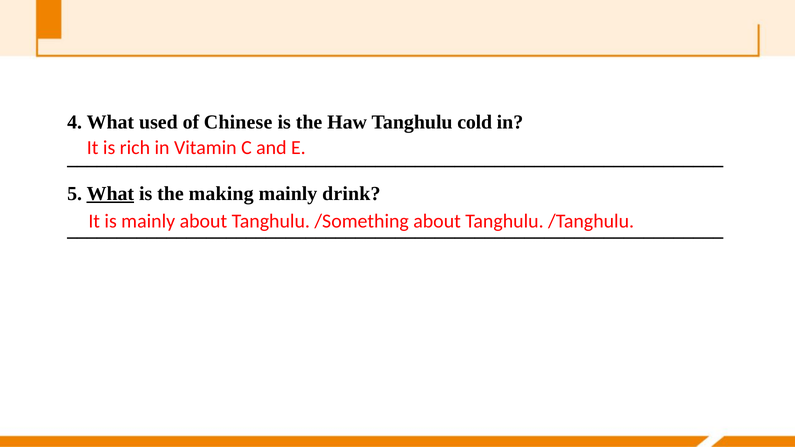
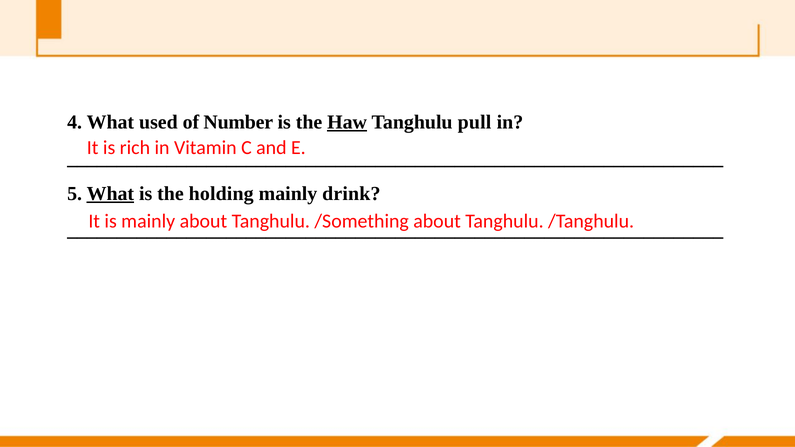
Chinese: Chinese -> Number (238, 122)
Haw underline: none -> present (347, 122)
cold: cold -> pull (475, 122)
making: making -> holding (221, 194)
